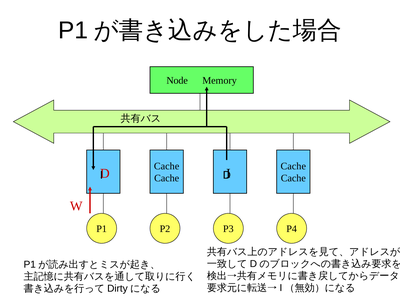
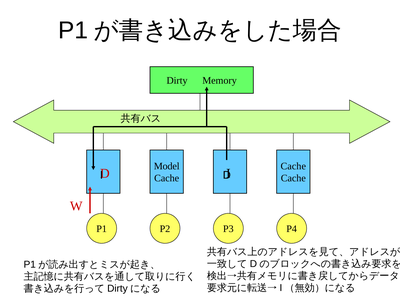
Node: Node -> Dirty (177, 81)
Cache: Cache -> Model (167, 166)
